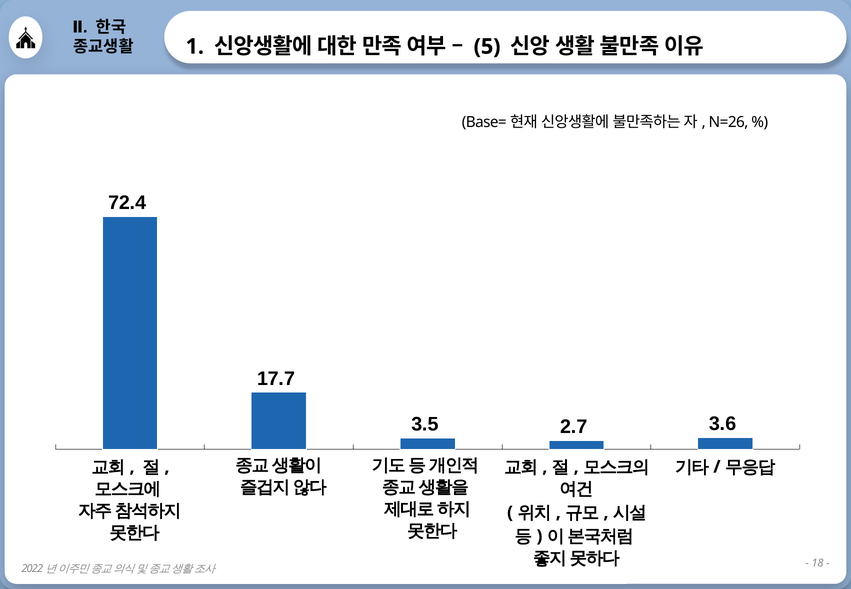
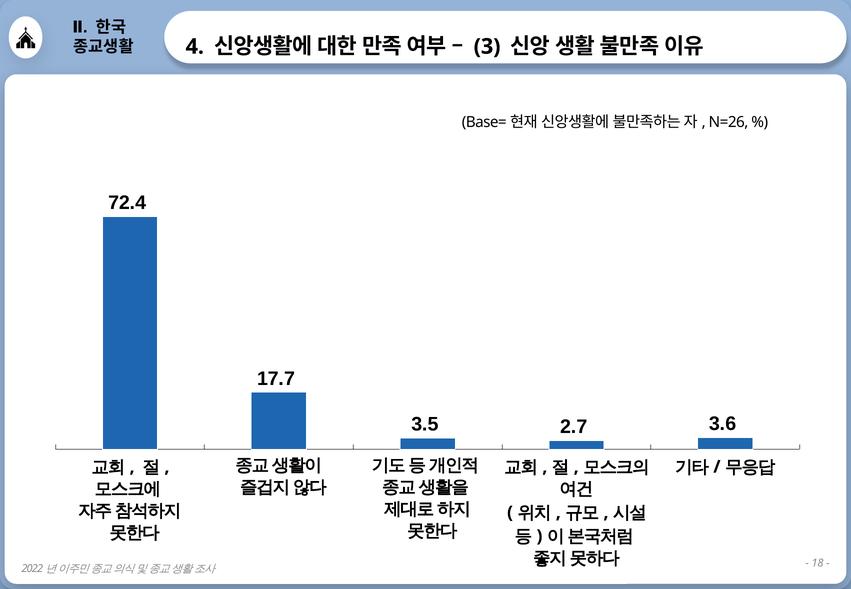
1: 1 -> 4 (195, 47)
5: 5 -> 3 (487, 47)
